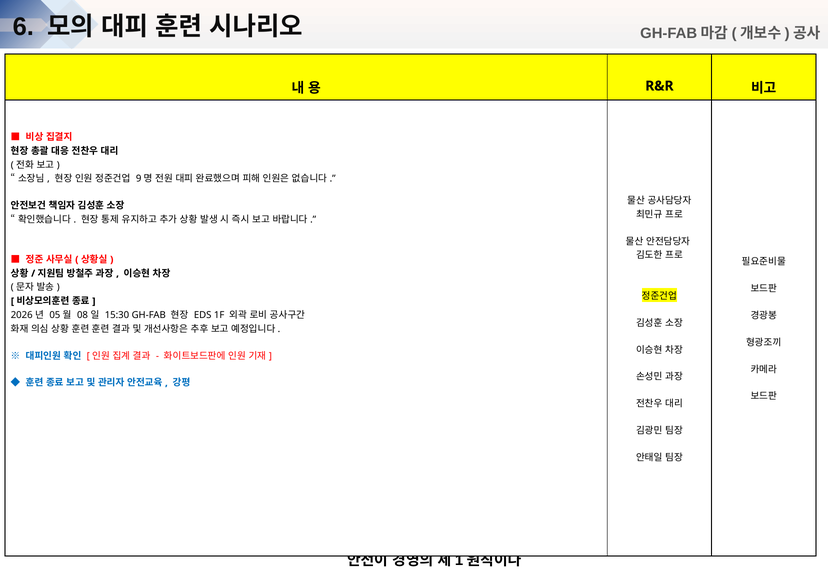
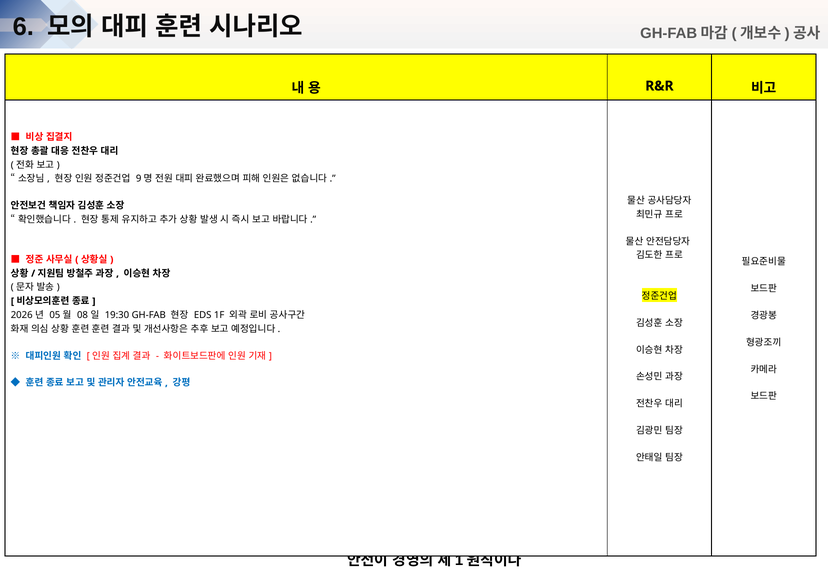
15:30: 15:30 -> 19:30 (117, 315)
